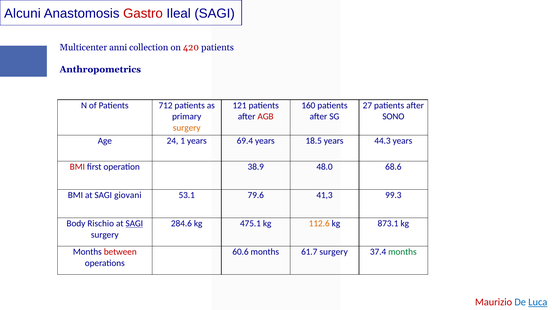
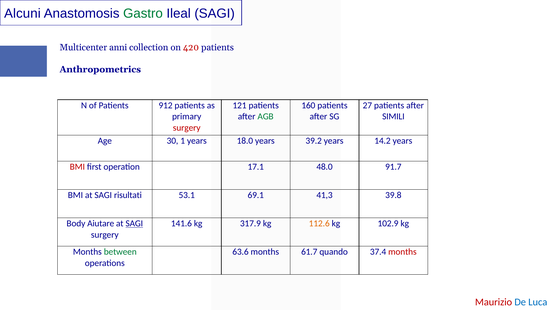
Gastro colour: red -> green (143, 14)
712: 712 -> 912 (166, 106)
AGB colour: red -> green (266, 117)
SONO: SONO -> SIMILI (393, 117)
surgery colour: orange -> red (187, 128)
24: 24 -> 30 (172, 141)
69.4: 69.4 -> 18.0 (245, 141)
18.5: 18.5 -> 39.2 (314, 141)
44.3: 44.3 -> 14.2 (382, 141)
38.9: 38.9 -> 17.1 (256, 167)
68.6: 68.6 -> 91.7 (393, 167)
giovani: giovani -> risultati (128, 196)
79.6: 79.6 -> 69.1 (256, 196)
99.3: 99.3 -> 39.8 (393, 196)
Rischio: Rischio -> Aiutare (101, 224)
284.6: 284.6 -> 141.6 (181, 224)
475.1: 475.1 -> 317.9 (250, 224)
873.1: 873.1 -> 102.9 (388, 224)
between colour: red -> green (120, 252)
60.6: 60.6 -> 63.6 (240, 252)
61.7 surgery: surgery -> quando (334, 252)
months colour: green -> red (402, 252)
Luca underline: present -> none (538, 303)
